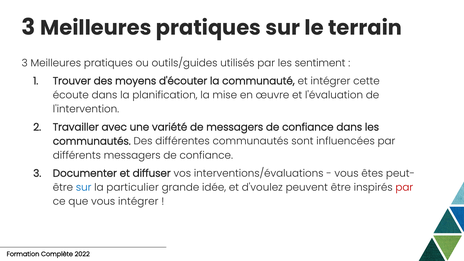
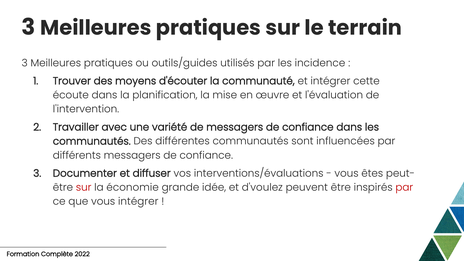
sentiment: sentiment -> incidence (320, 63)
sur colour: blue -> red (84, 187)
particulier: particulier -> économie (133, 187)
